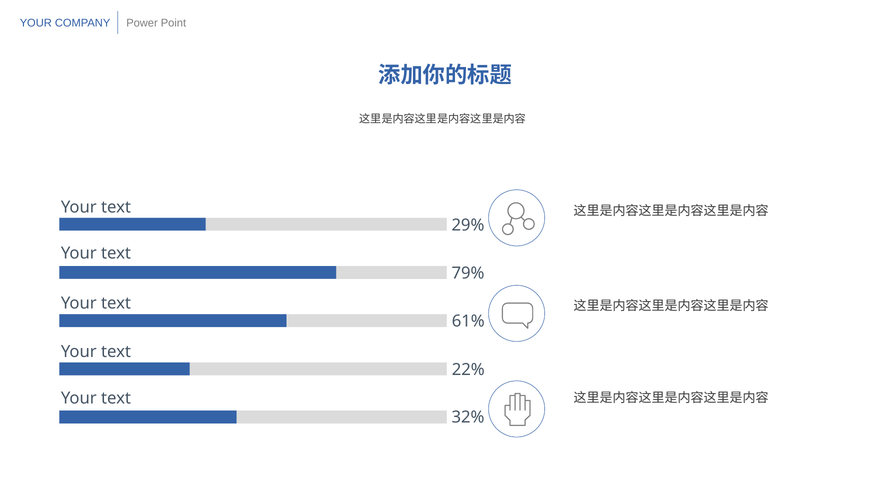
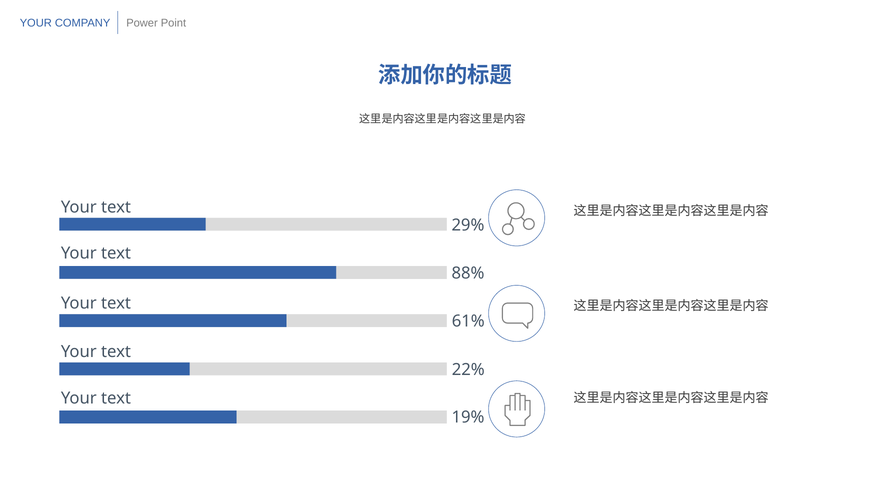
79%: 79% -> 88% (468, 273)
32%: 32% -> 19% (468, 417)
